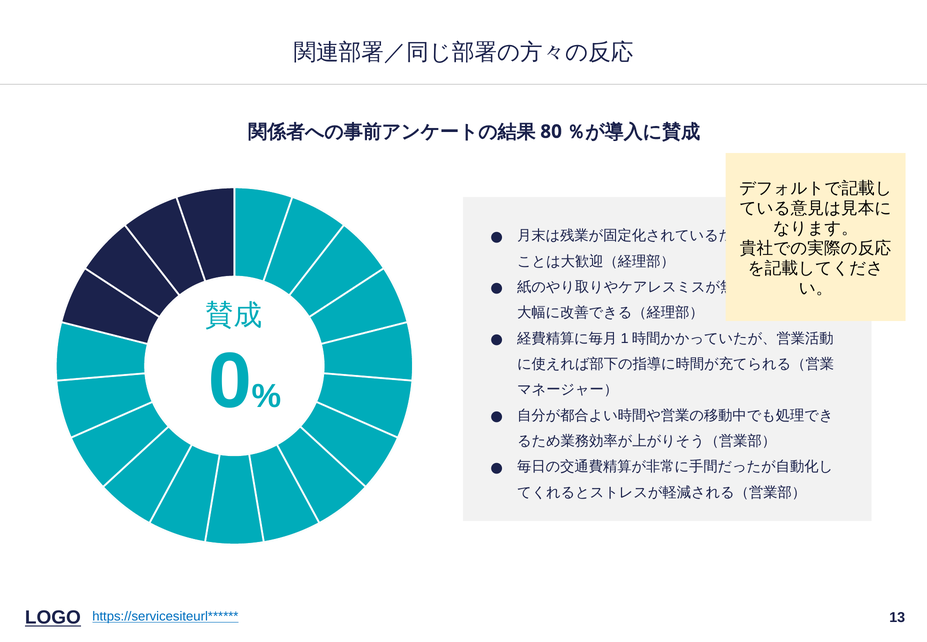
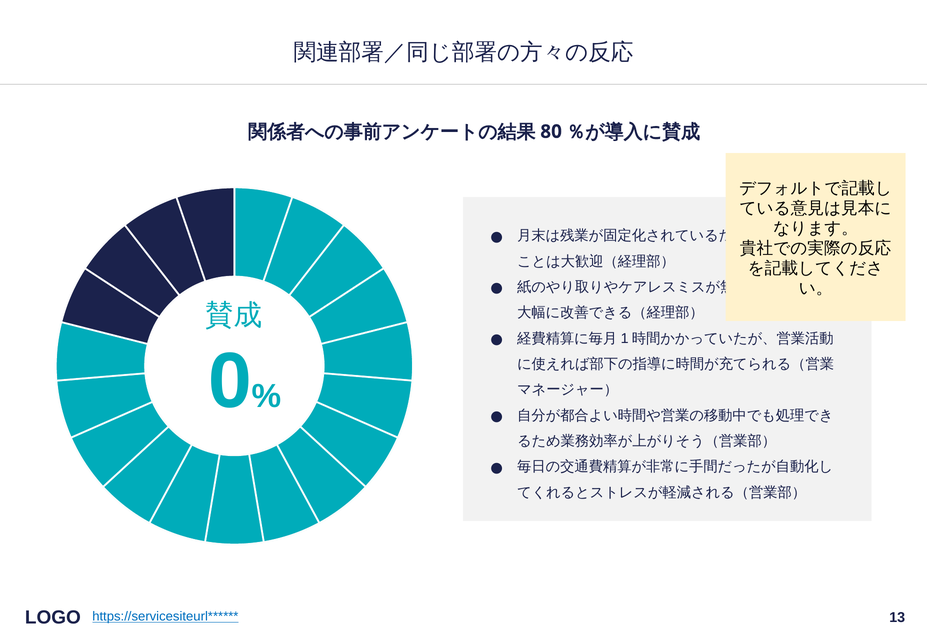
LOGO underline: present -> none (53, 617)
